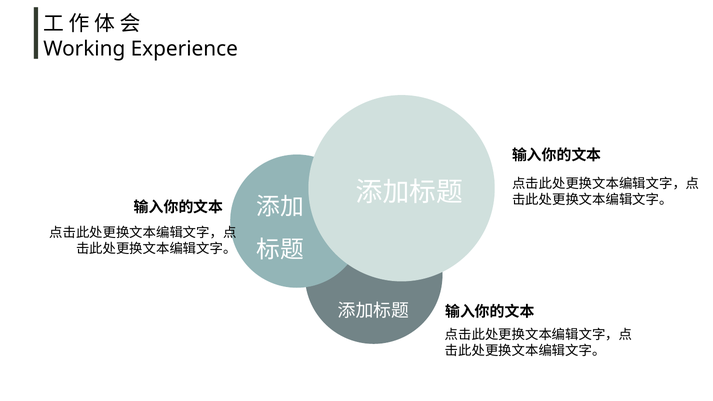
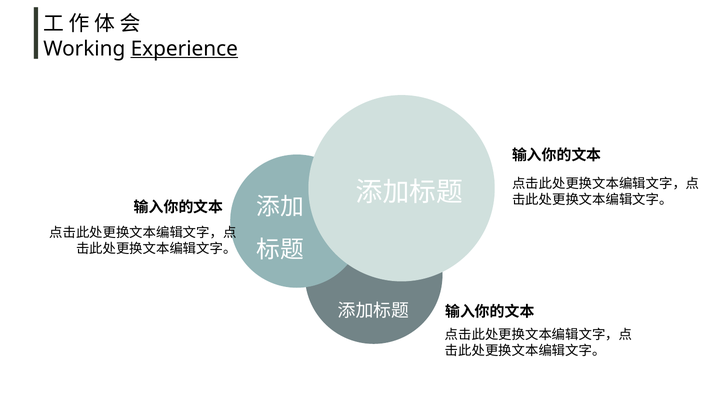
Experience underline: none -> present (184, 49)
